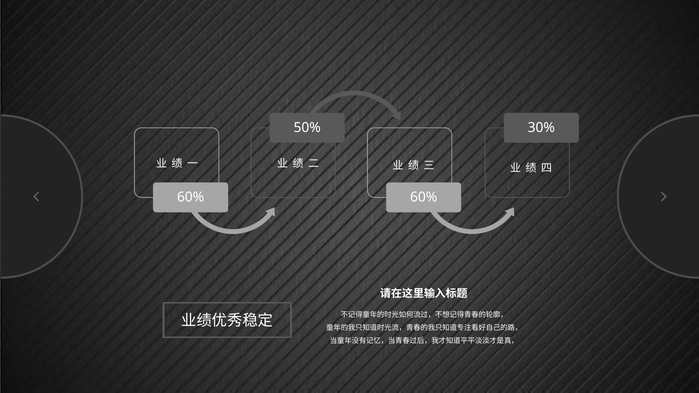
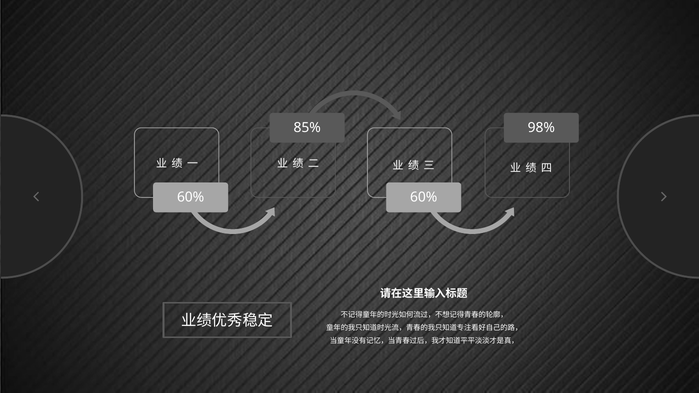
50%: 50% -> 85% (307, 128)
30%: 30% -> 98% (541, 128)
